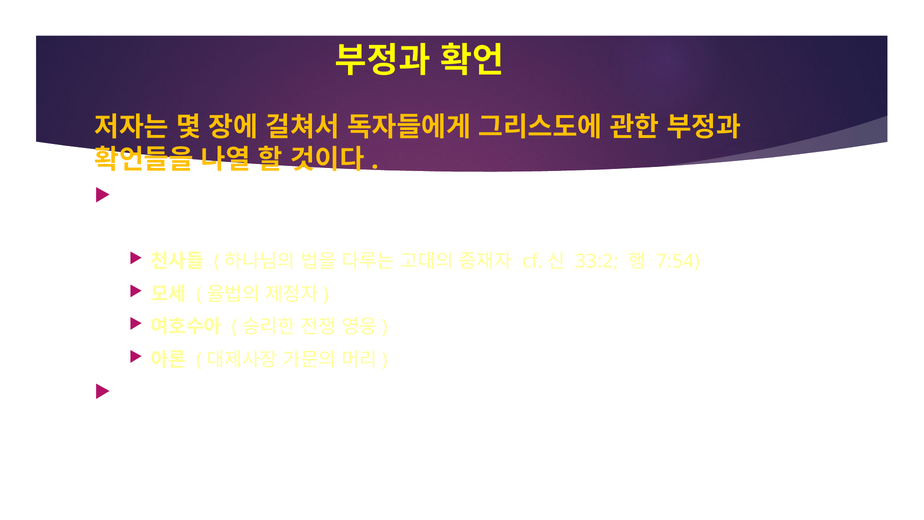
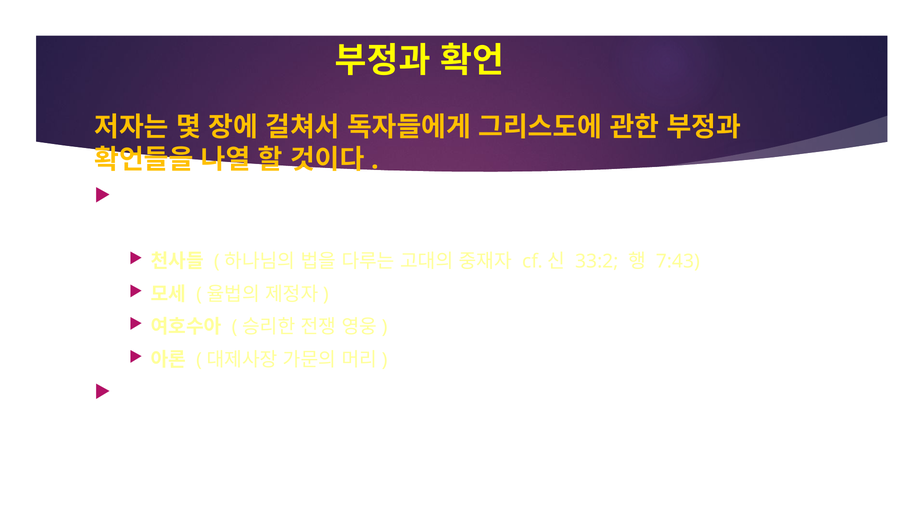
7:54: 7:54 -> 7:43 (678, 261)
